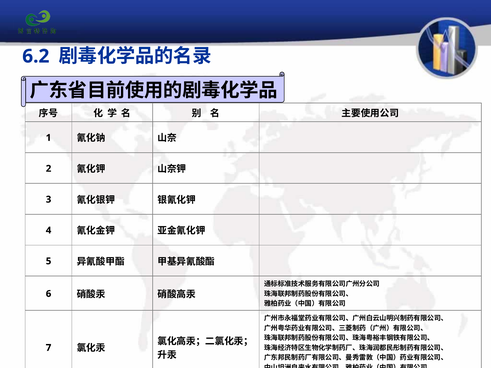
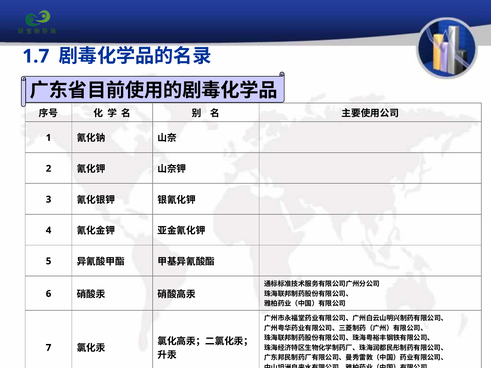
6.2: 6.2 -> 1.7 (36, 56)
